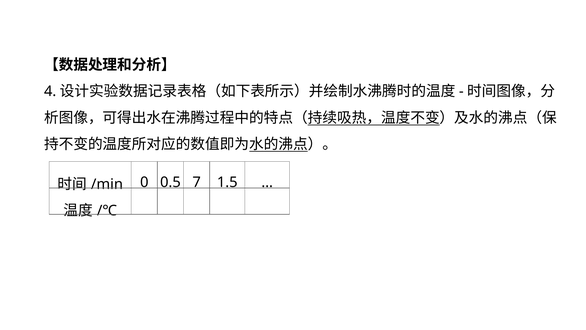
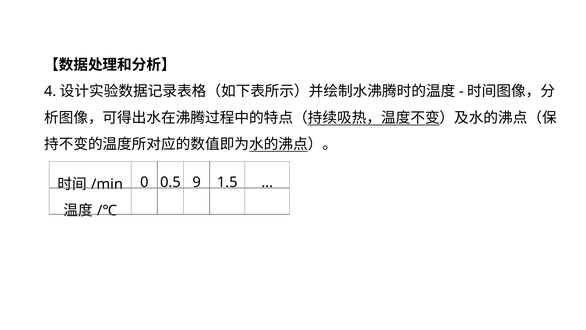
7: 7 -> 9 (197, 182)
